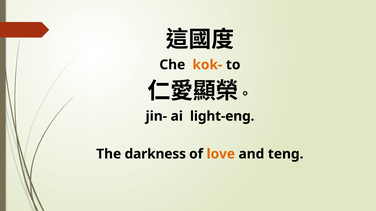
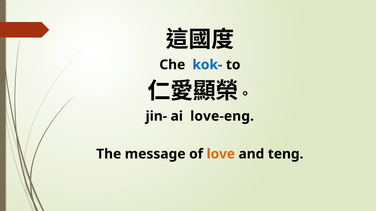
kok- colour: orange -> blue (207, 65)
light-eng: light-eng -> love-eng (222, 116)
darkness: darkness -> message (155, 154)
